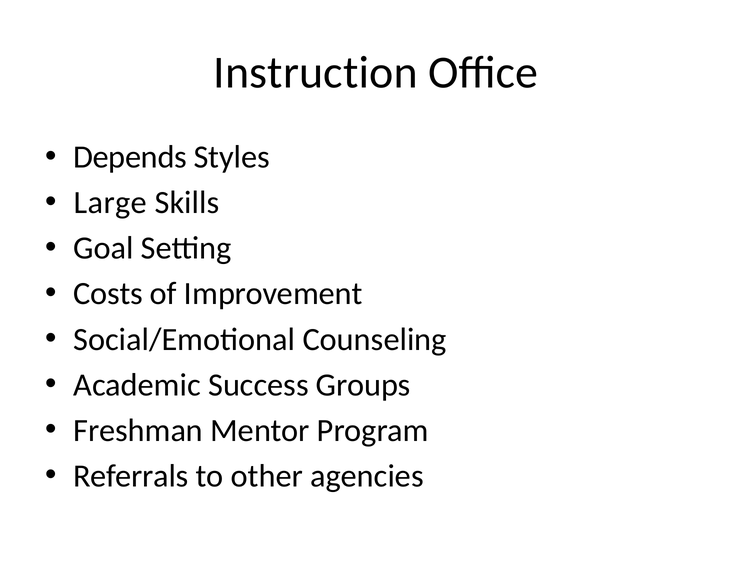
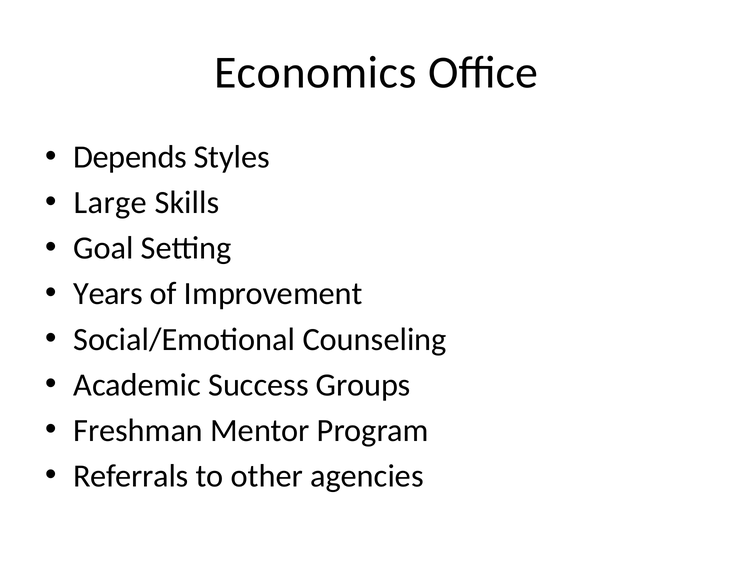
Instruction: Instruction -> Economics (315, 73)
Costs: Costs -> Years (108, 294)
